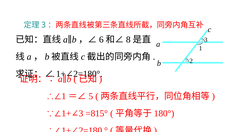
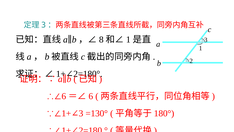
6: 6 -> 8 (101, 39)
8: 8 -> 1 (128, 39)
1: 1 -> 6 (64, 96)
5: 5 -> 6 (91, 96)
=815°: =815° -> =130° (97, 113)
